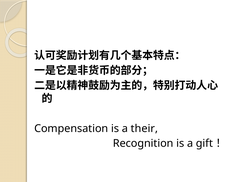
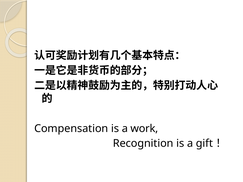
their: their -> work (144, 129)
